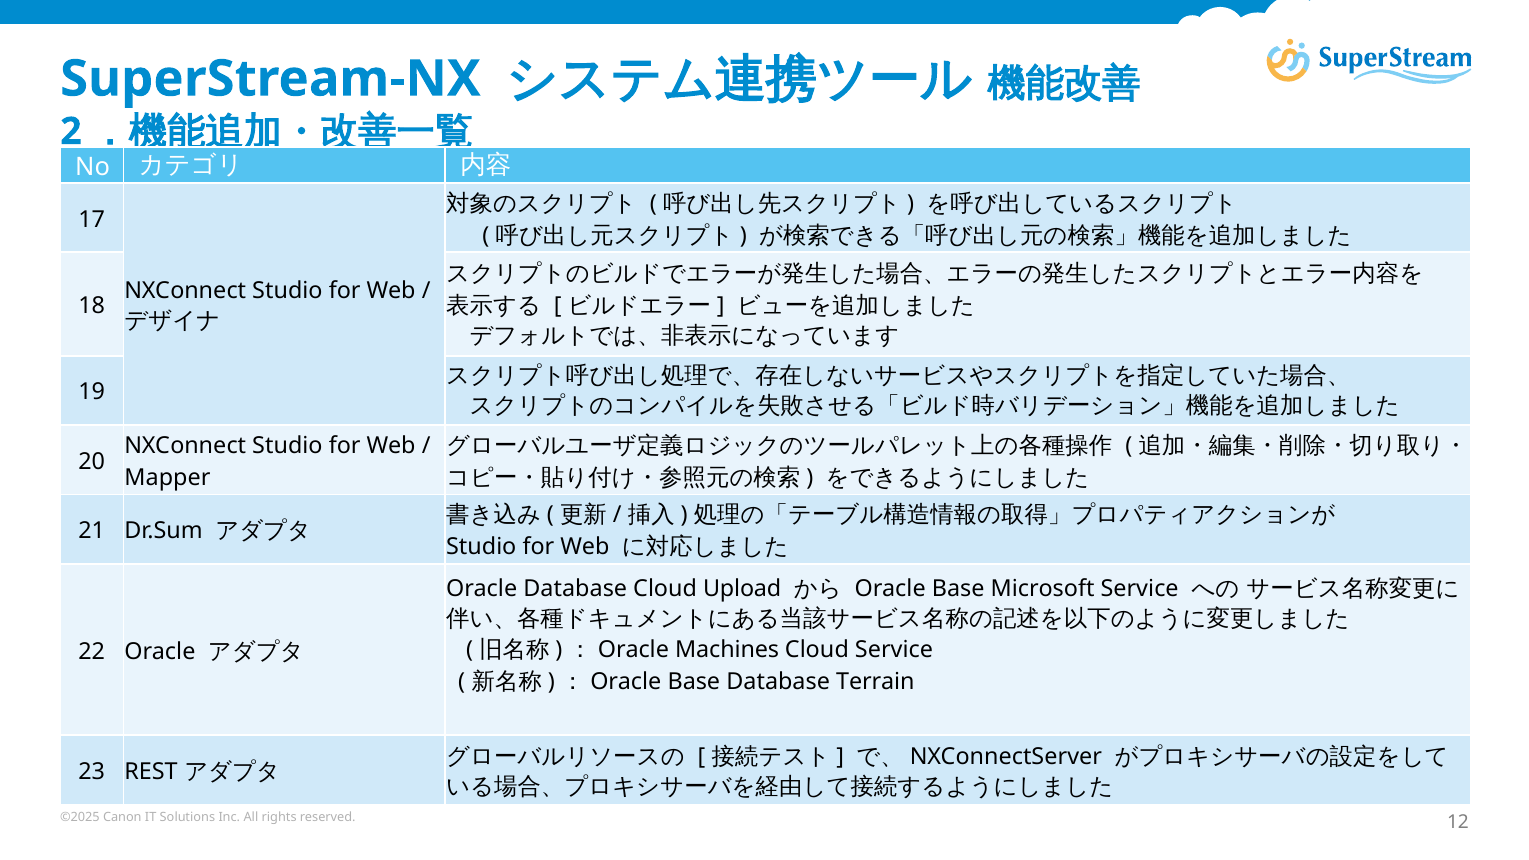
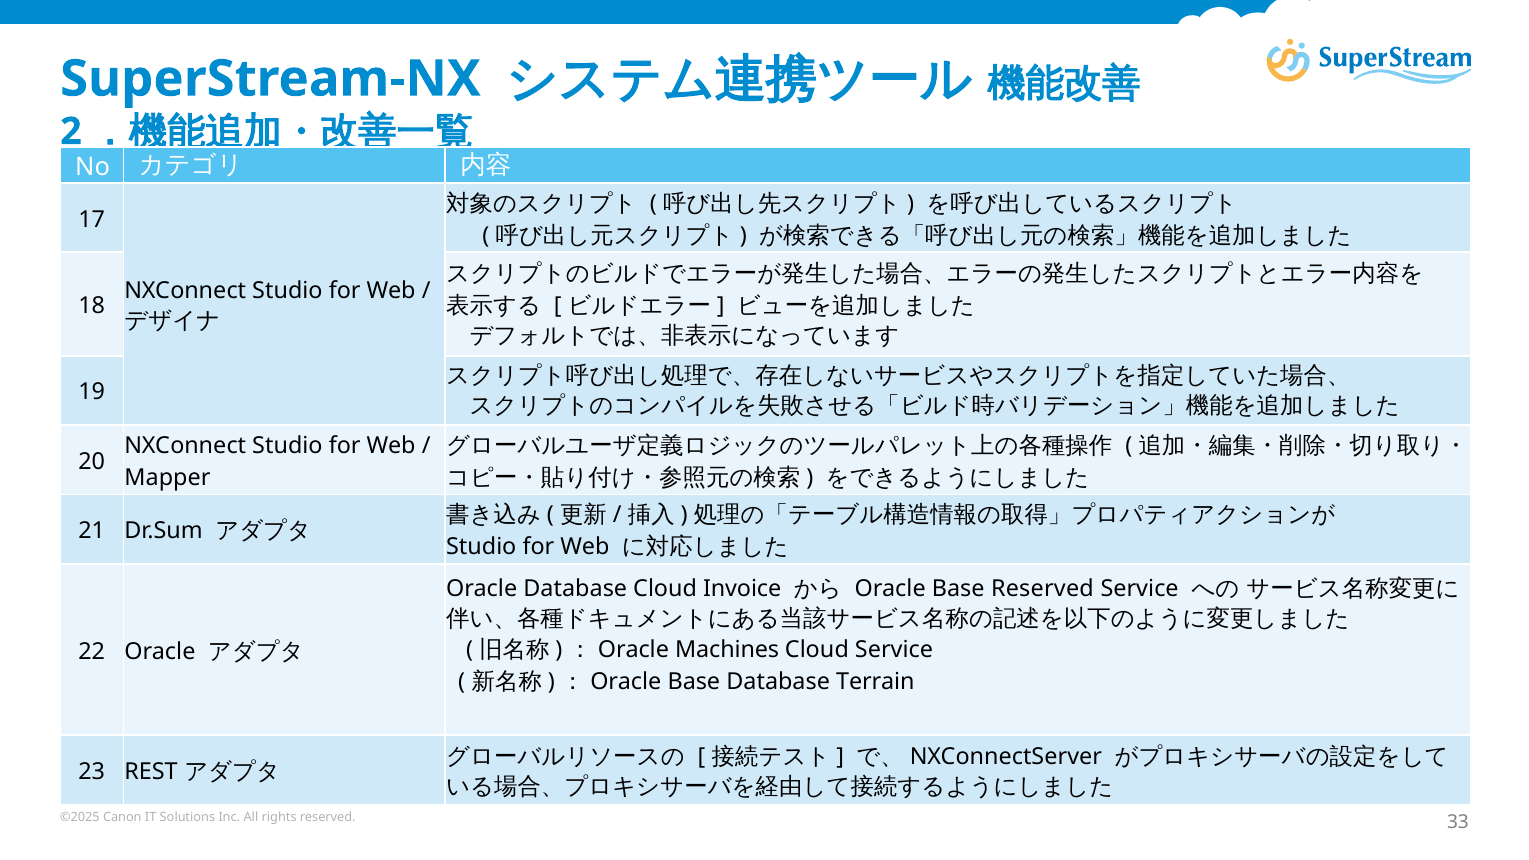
Upload: Upload -> Invoice (742, 589)
Base Microsoft: Microsoft -> Reserved (1042, 589)
12: 12 -> 33 (1458, 822)
